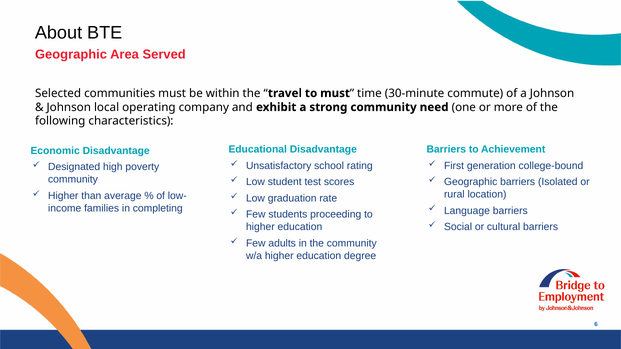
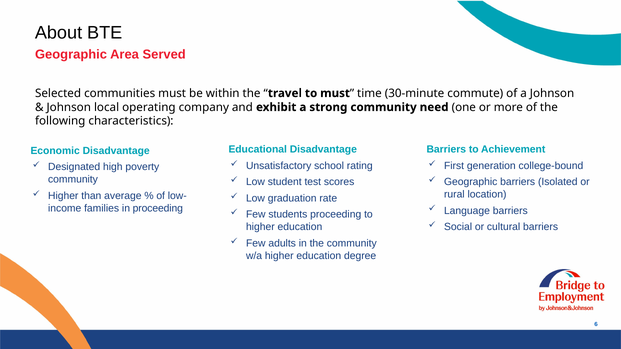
in completing: completing -> proceeding (158, 208)
